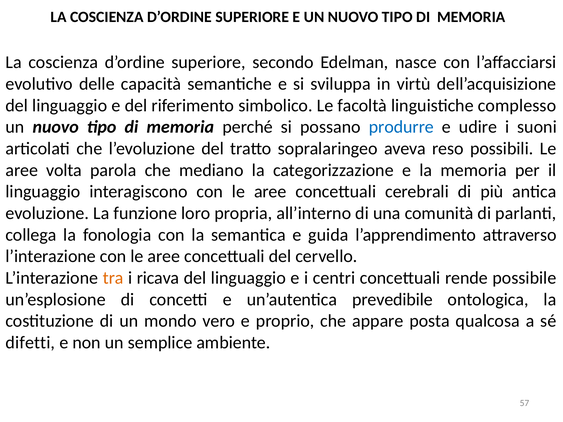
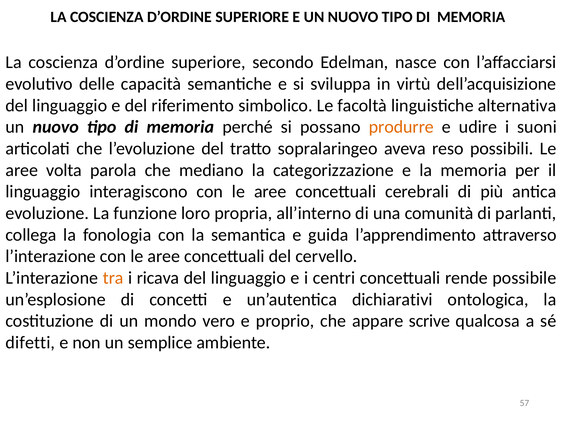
complesso: complesso -> alternativa (517, 106)
produrre colour: blue -> orange (401, 127)
prevedibile: prevedibile -> dichiarativi (392, 300)
posta: posta -> scrive (430, 321)
